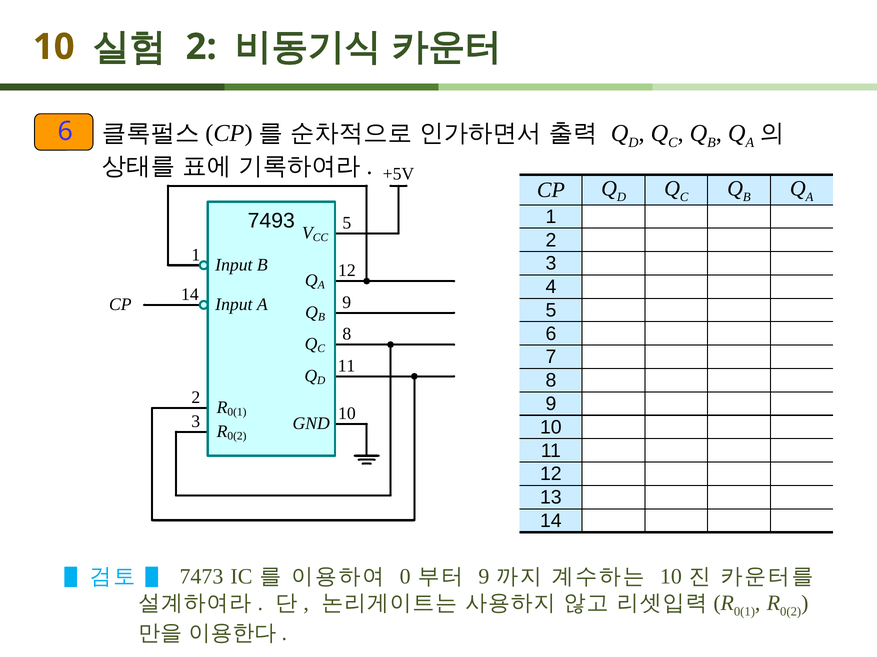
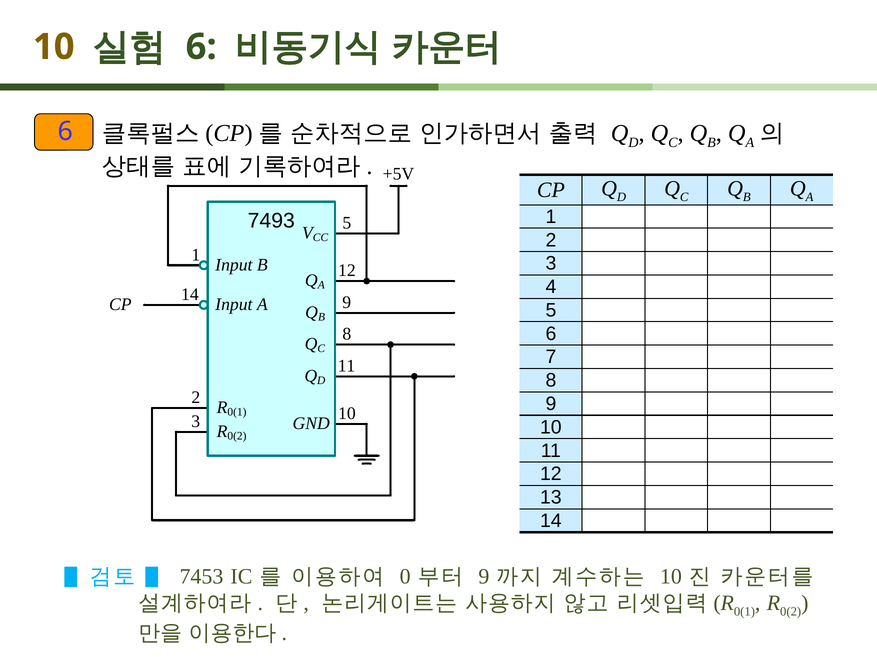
2: 2 -> 6 (201, 47)
7473: 7473 -> 7453 (201, 577)
